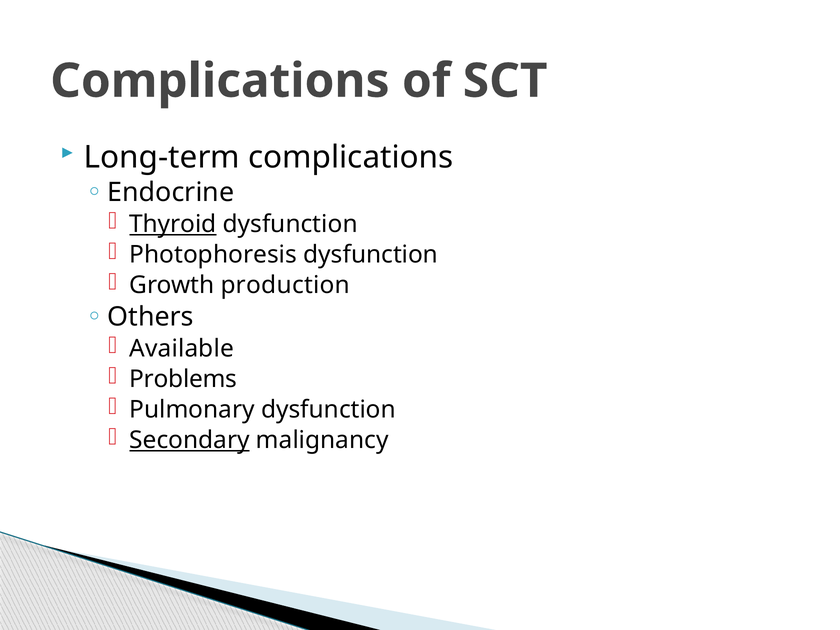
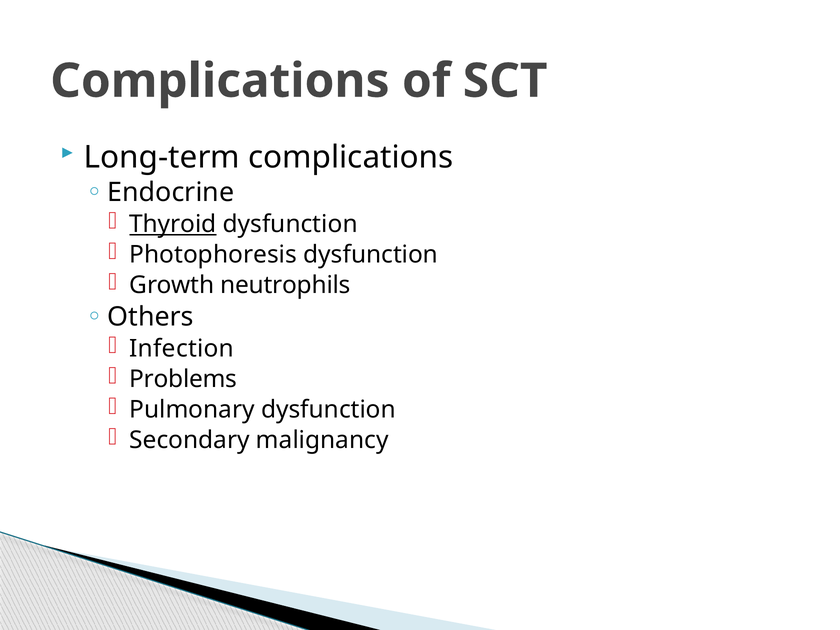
production: production -> neutrophils (285, 285)
Available: Available -> Infection (182, 349)
Secondary underline: present -> none (189, 440)
